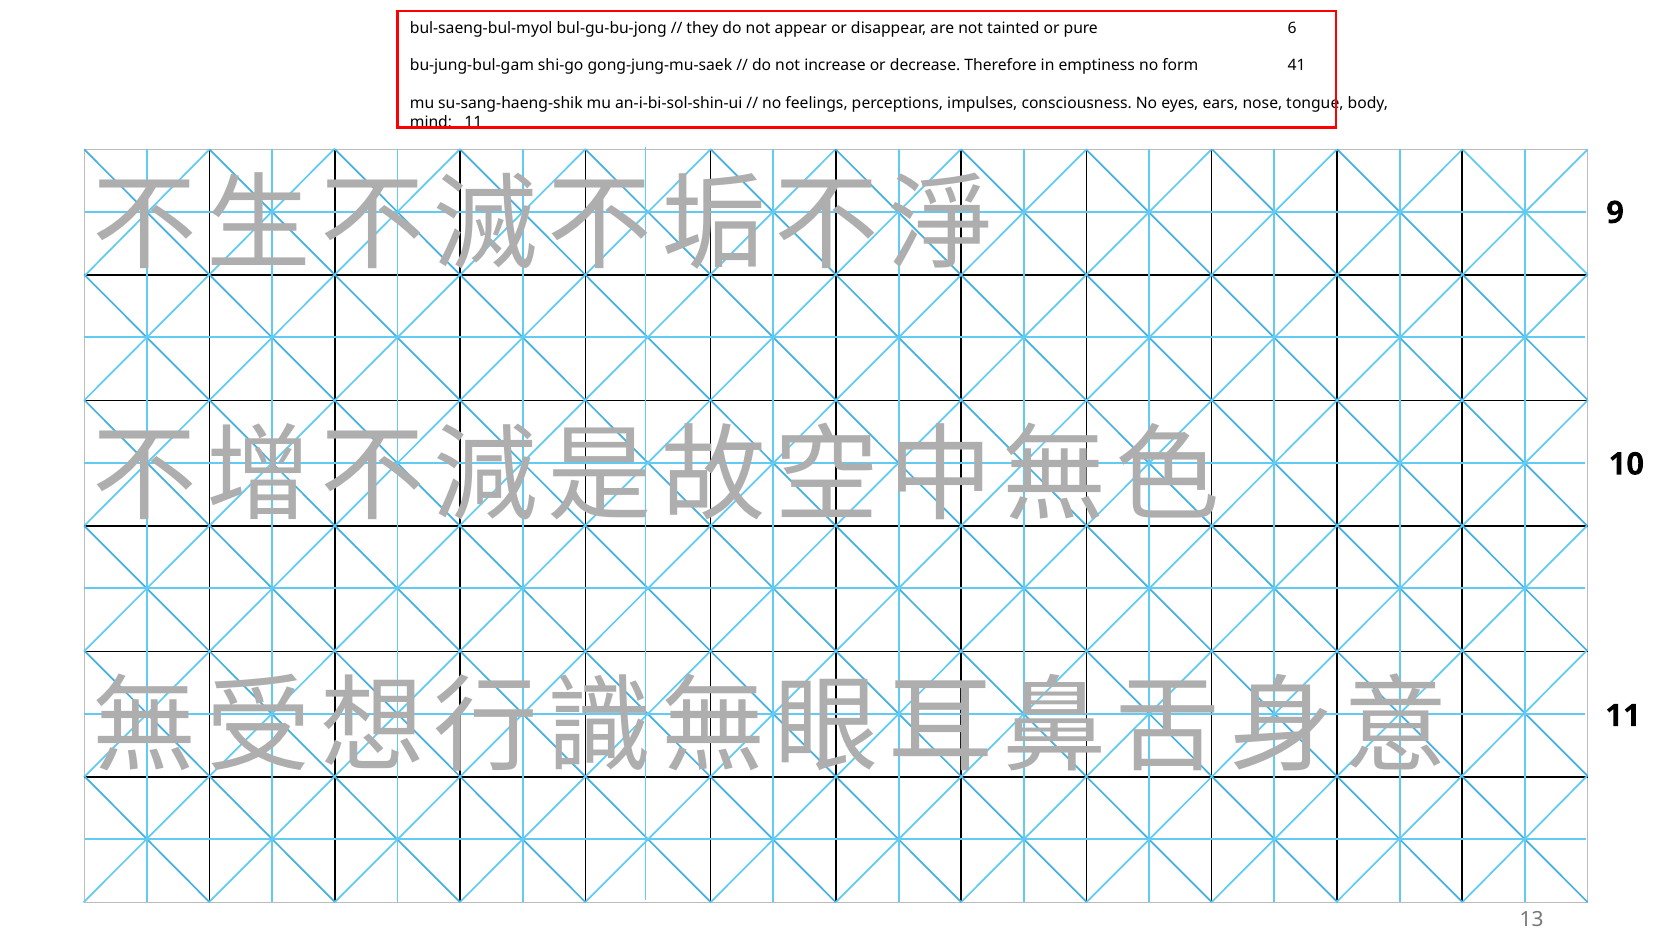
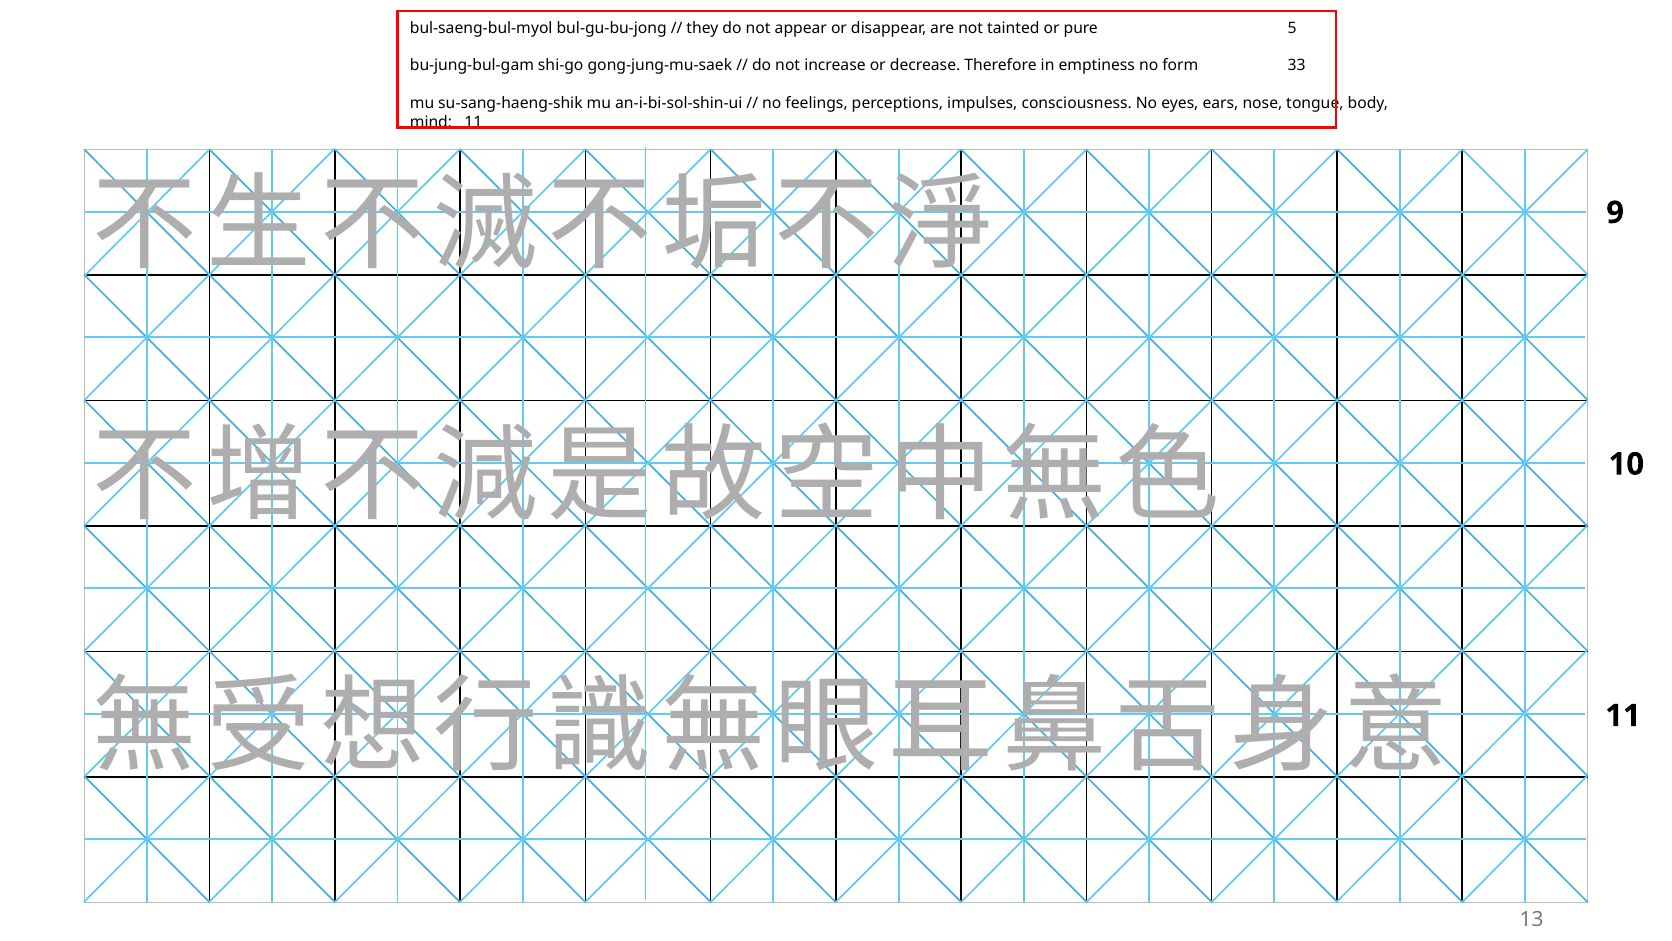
6: 6 -> 5 (1292, 28)
41: 41 -> 33 (1297, 66)
